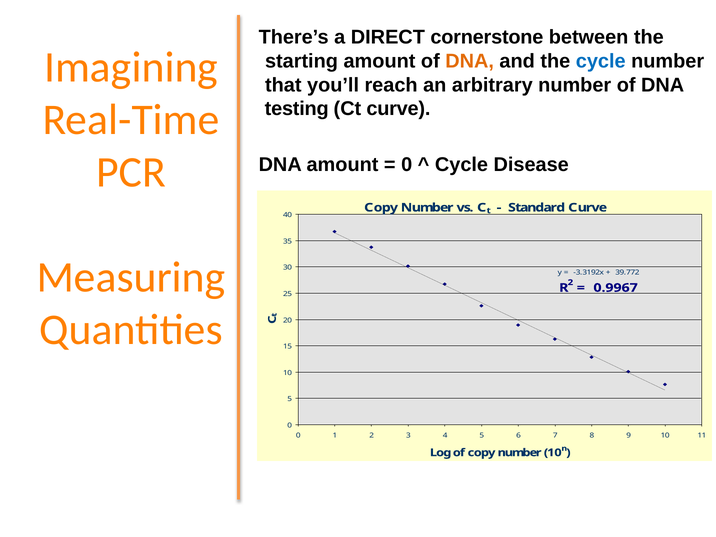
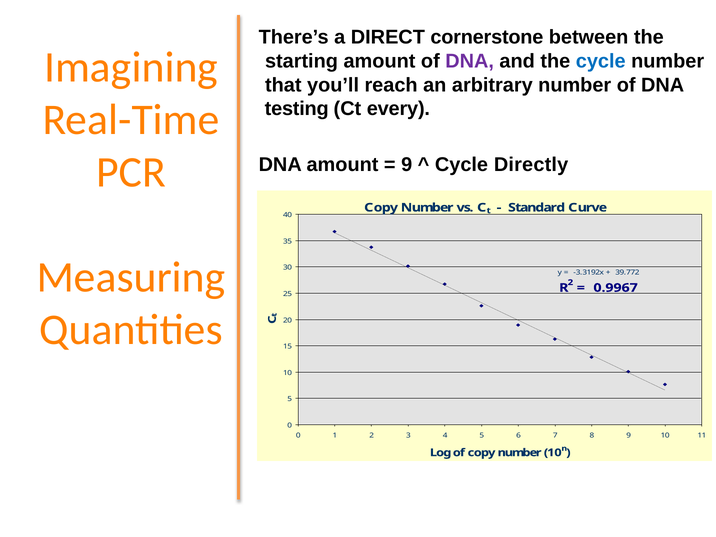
DNA colour: orange -> purple (470, 61)
Ct curve: curve -> every (398, 109)
0: 0 -> 9 (407, 165)
Disease: Disease -> Directly (531, 165)
